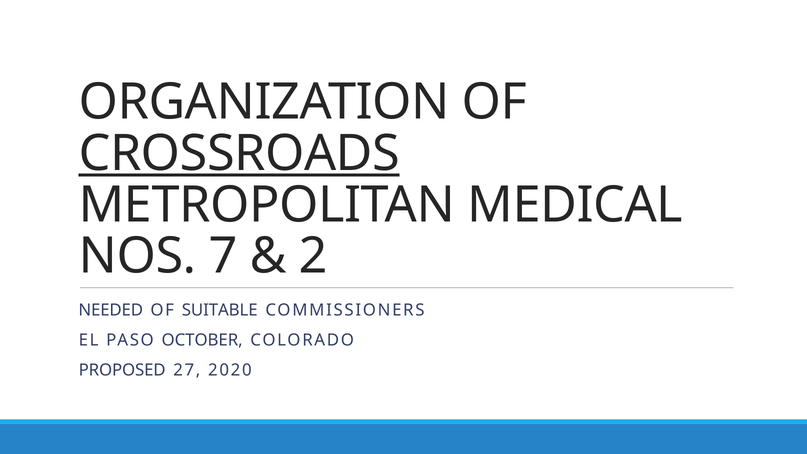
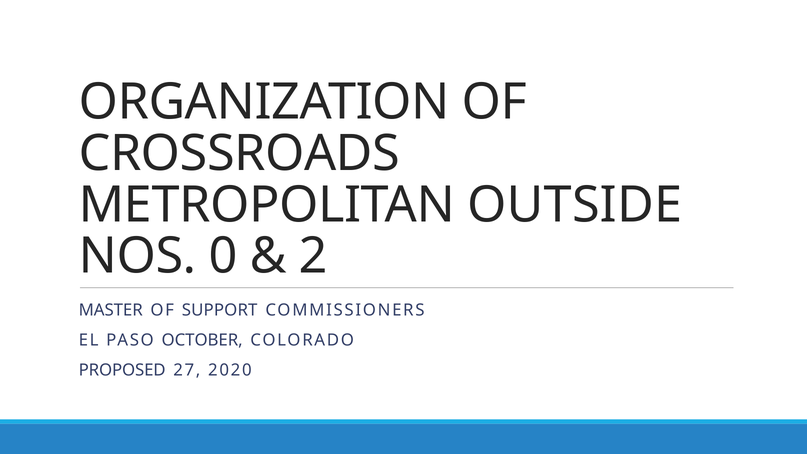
CROSSROADS underline: present -> none (239, 153)
MEDICAL: MEDICAL -> OUTSIDE (575, 205)
7: 7 -> 0 (223, 256)
NEEDED: NEEDED -> MASTER (111, 310)
SUITABLE: SUITABLE -> SUPPORT (220, 310)
